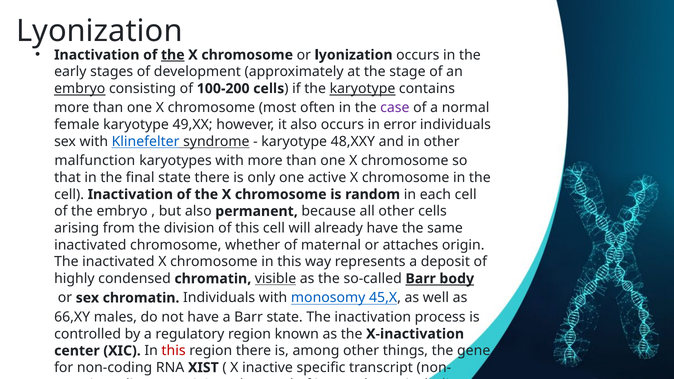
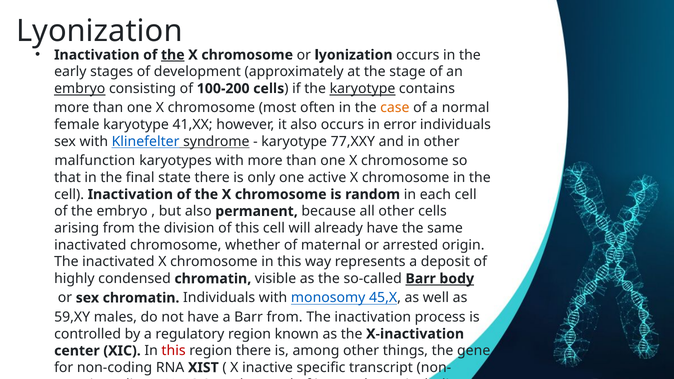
case colour: purple -> orange (395, 108)
49,XX: 49,XX -> 41,XX (193, 125)
48,XXY: 48,XXY -> 77,XXY (353, 142)
attaches: attaches -> arrested (410, 245)
visible underline: present -> none (276, 279)
66,XY: 66,XY -> 59,XY (72, 317)
Barr state: state -> from (285, 317)
